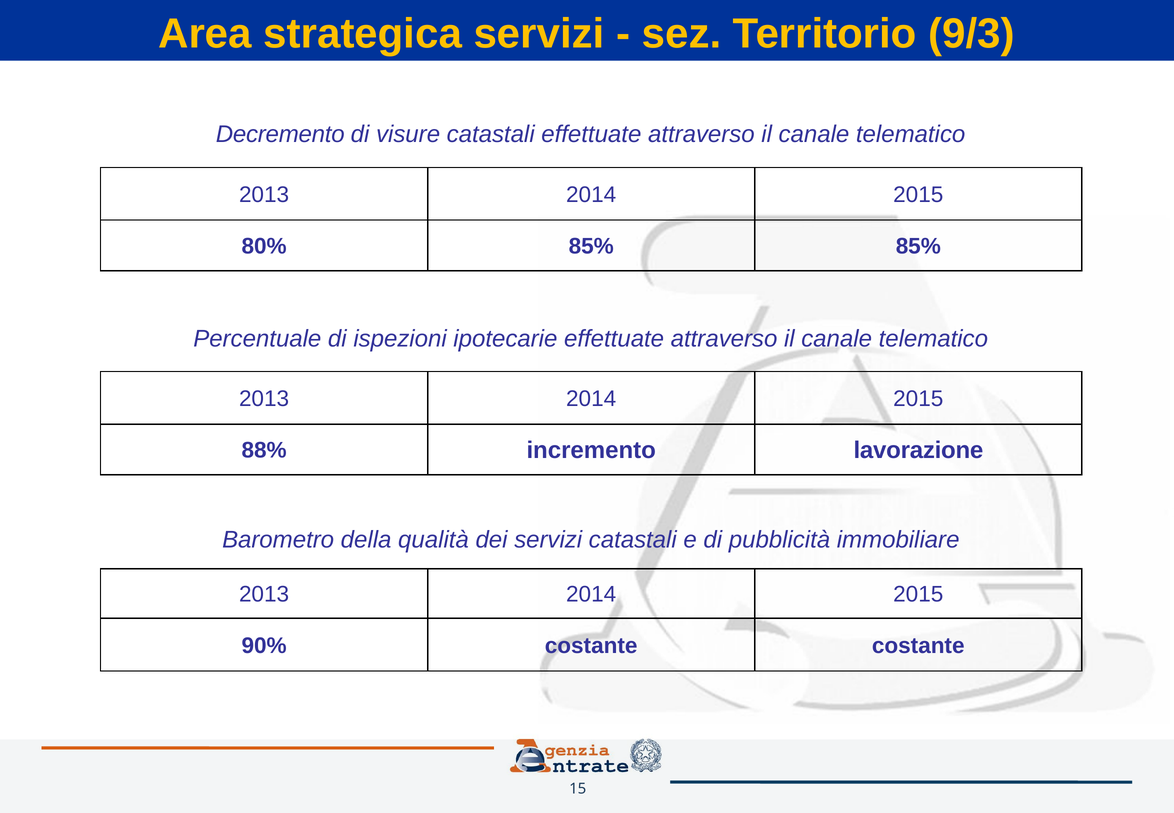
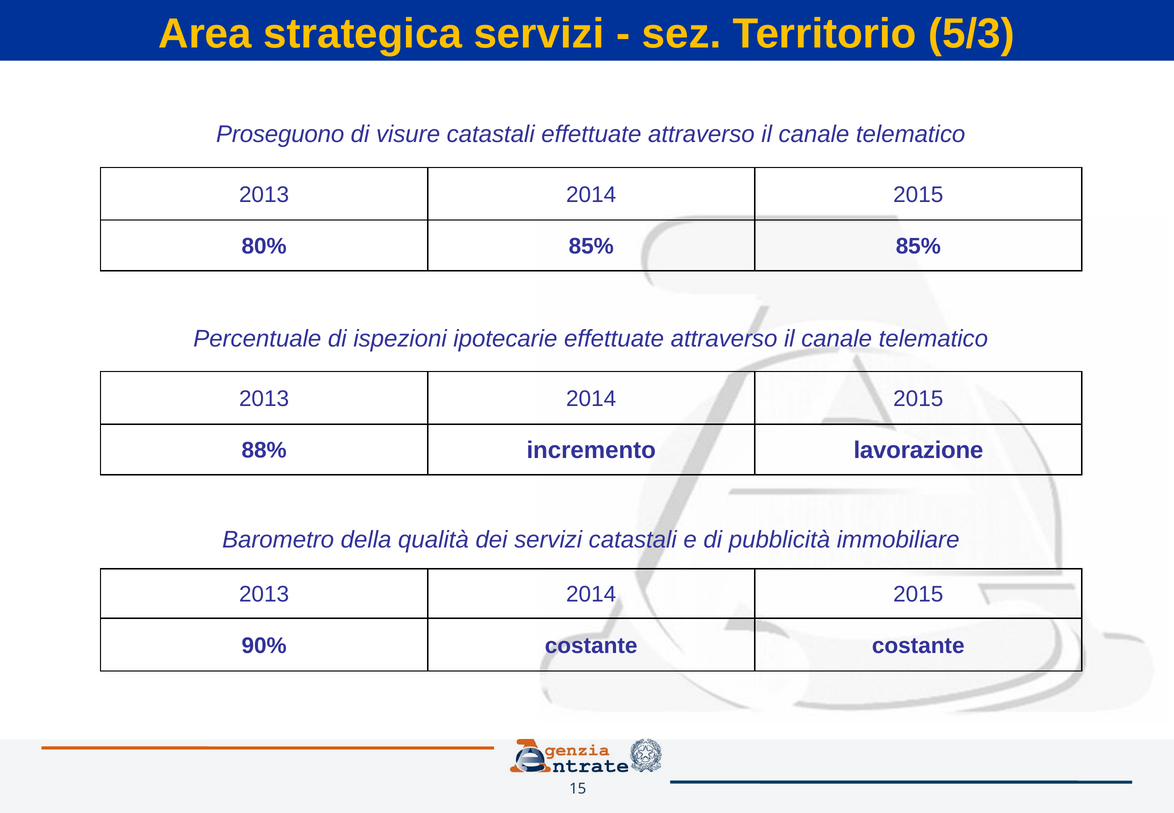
9/3: 9/3 -> 5/3 (972, 34)
Decremento: Decremento -> Proseguono (280, 134)
